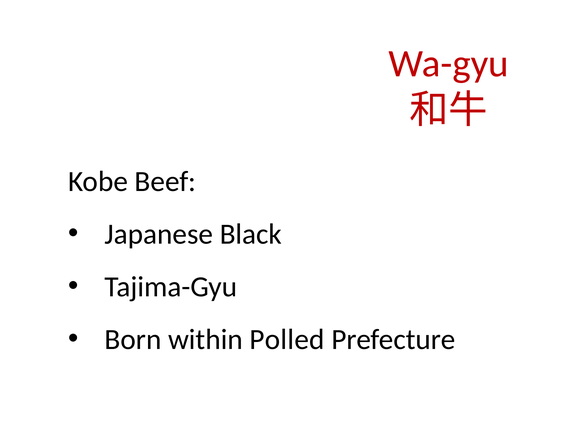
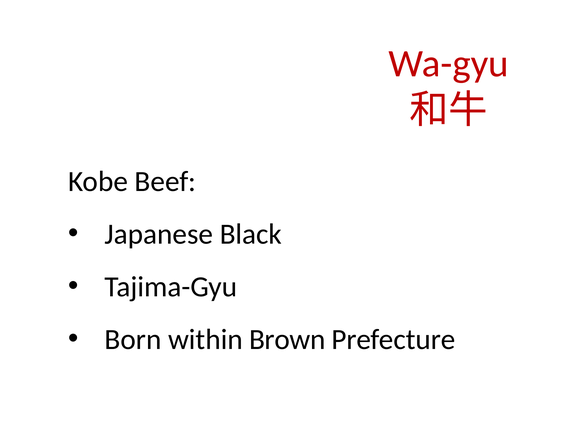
Polled: Polled -> Brown (287, 339)
